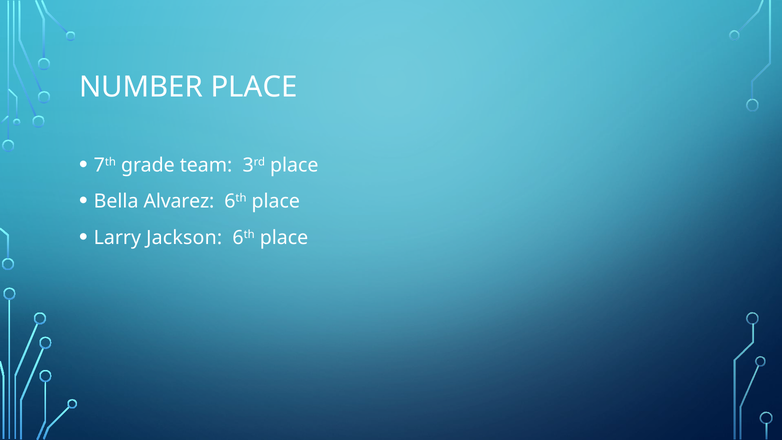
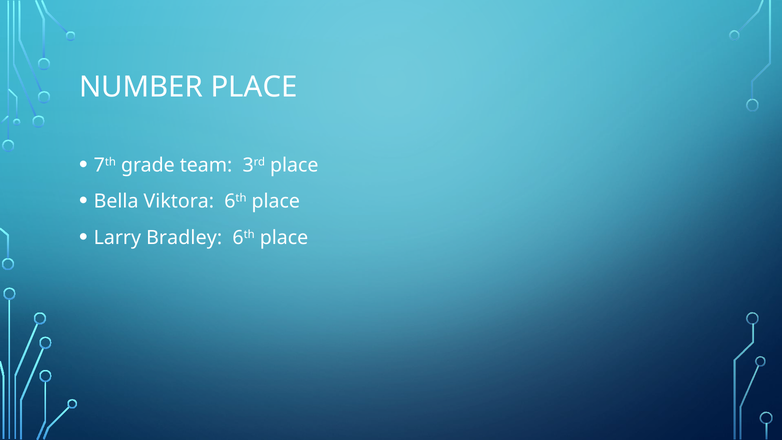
Alvarez: Alvarez -> Viktora (179, 201)
Jackson: Jackson -> Bradley (184, 238)
